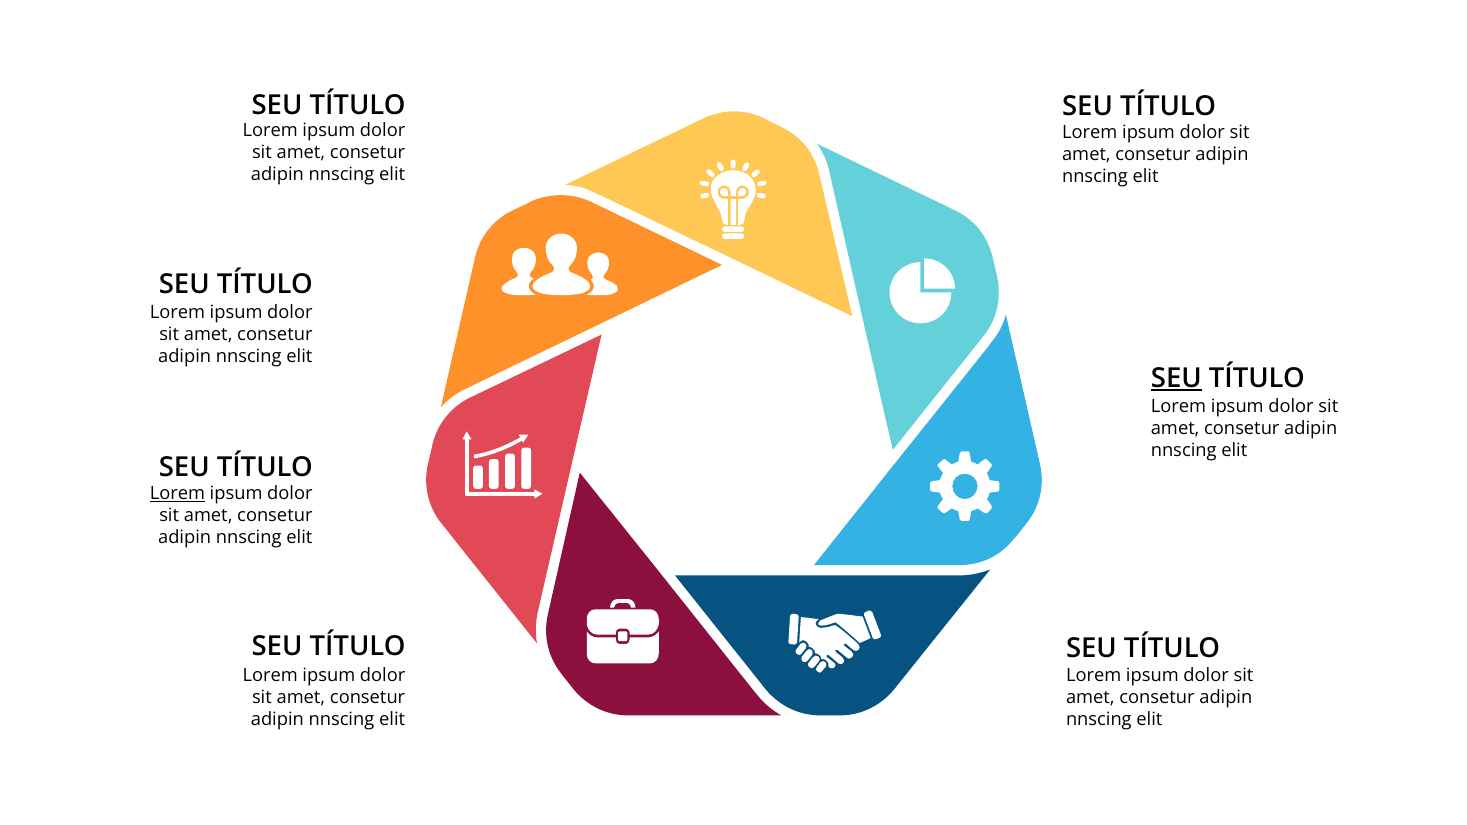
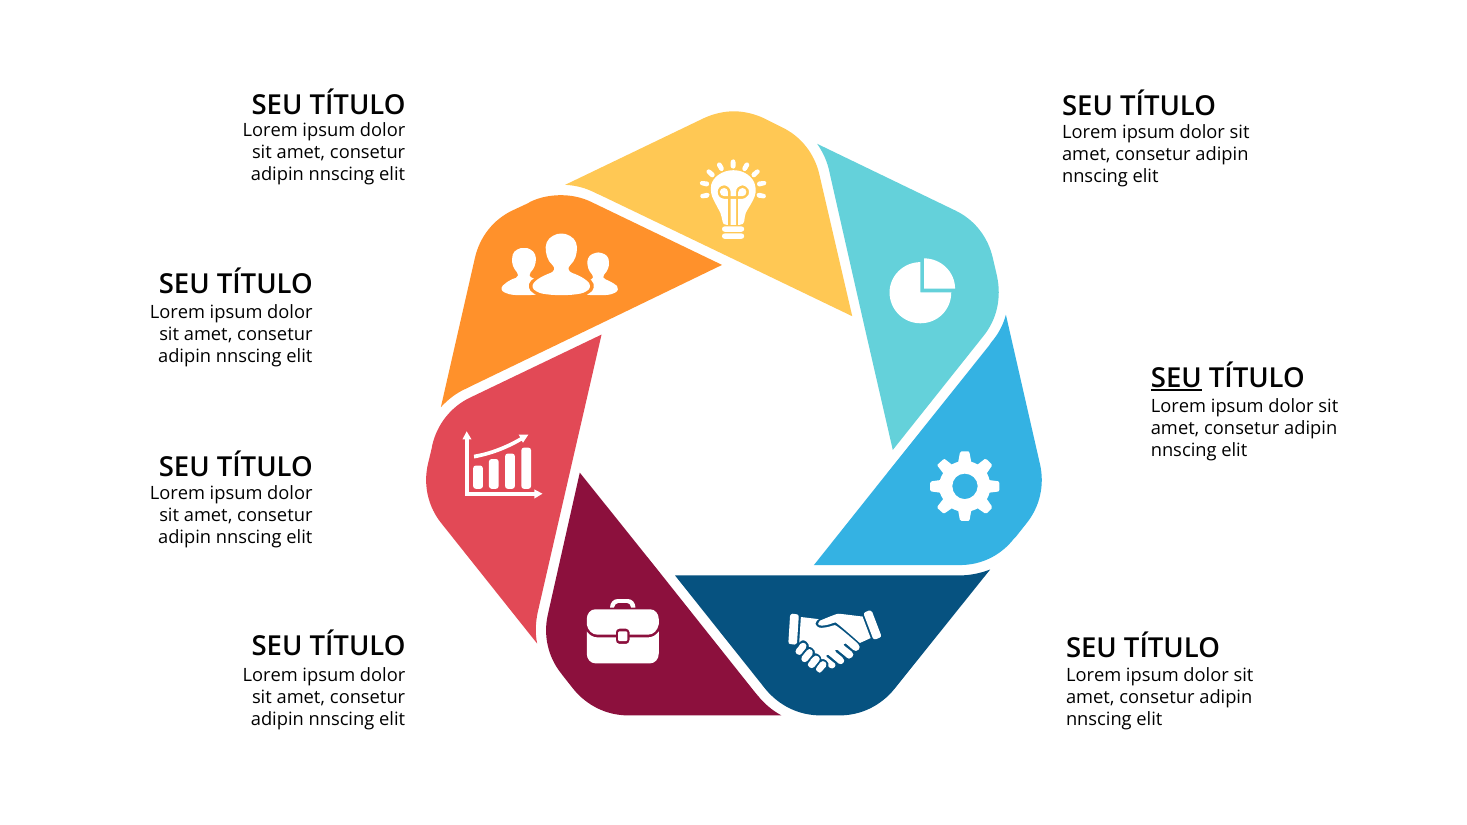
Lorem underline: present -> none (177, 493)
